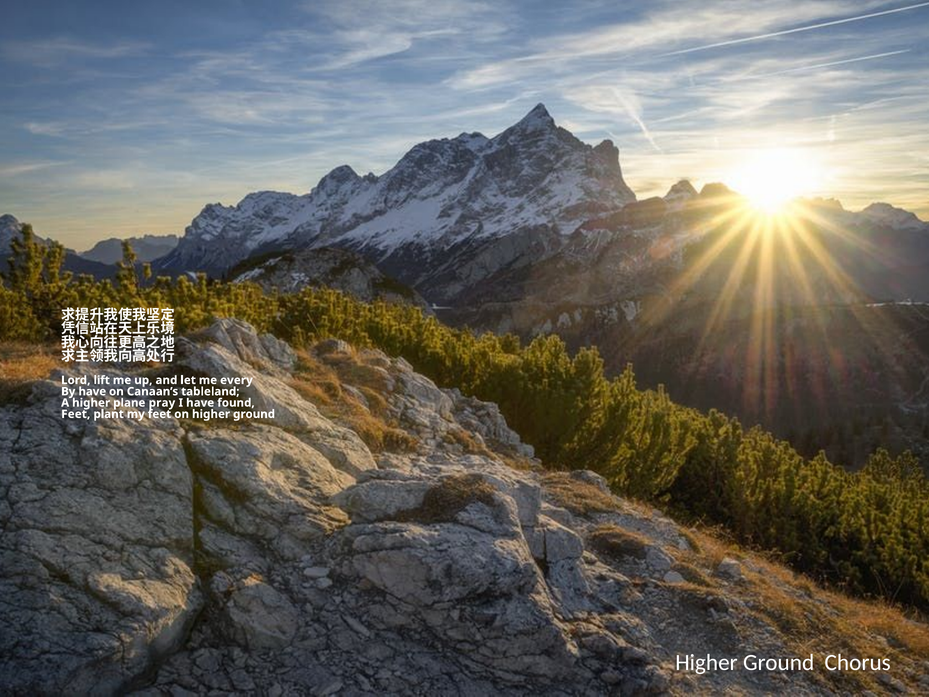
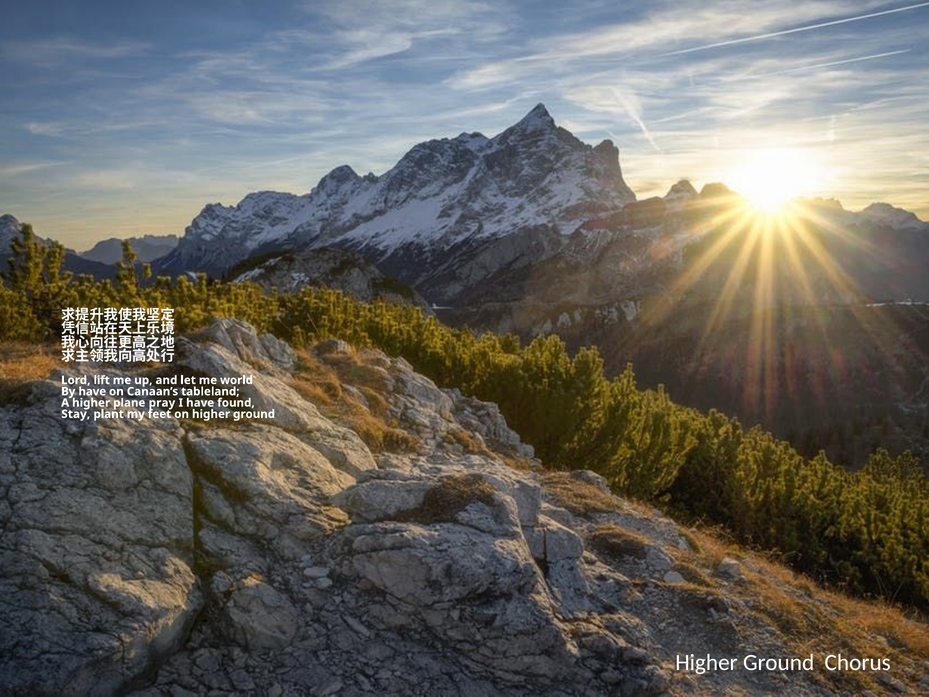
every: every -> world (236, 380)
Feet: Feet -> Stay (76, 414)
